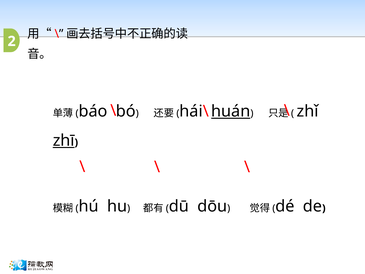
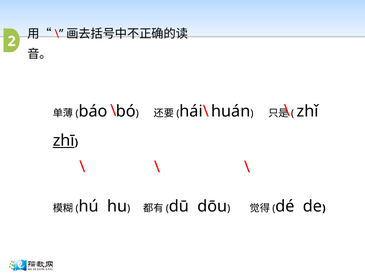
huán underline: present -> none (231, 111)
